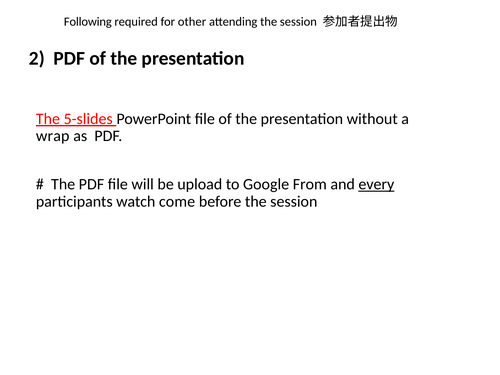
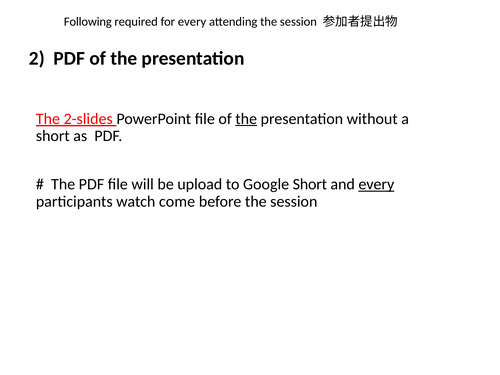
for other: other -> every (192, 22)
5-slides: 5-slides -> 2-slides (88, 119)
the underline: none -> present (246, 119)
wrap: wrap -> short (53, 136)
Google From: From -> Short (310, 184)
